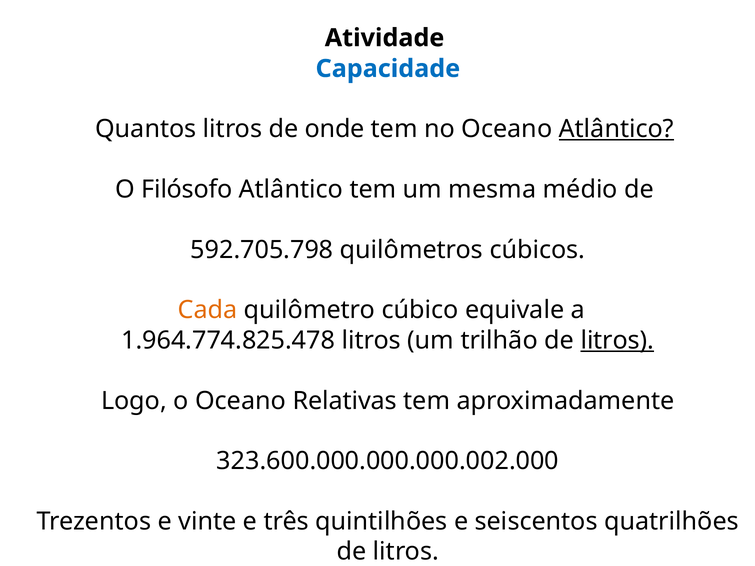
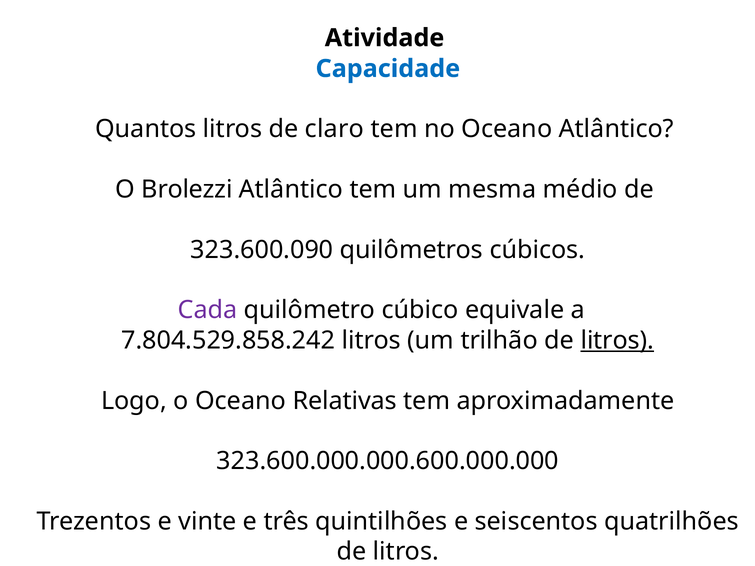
onde: onde -> claro (335, 129)
Atlântico underline: present -> none (616, 129)
Filósofo: Filósofo -> Brolezzi (187, 190)
592.705.798: 592.705.798 -> 323.600.090 (262, 250)
Cada colour: orange -> purple (208, 310)
1.964.774.825.478: 1.964.774.825.478 -> 7.804.529.858.242 (228, 341)
323.600.000.000.000.002.000: 323.600.000.000.000.002.000 -> 323.600.000.000.600.000.000 (388, 461)
